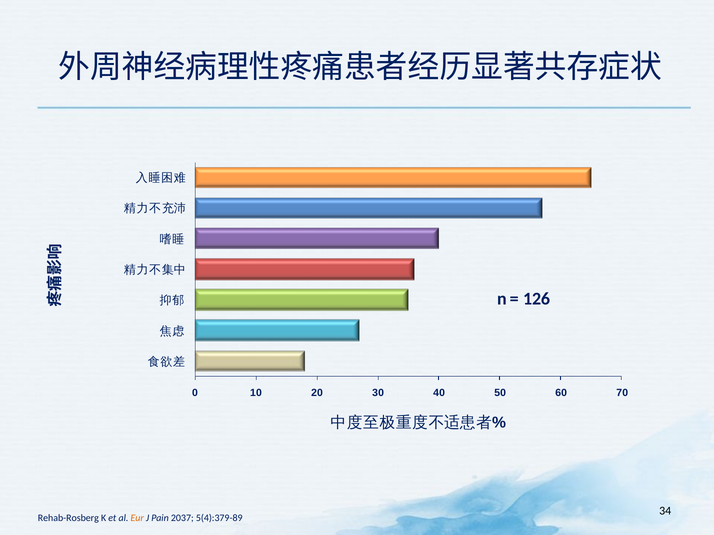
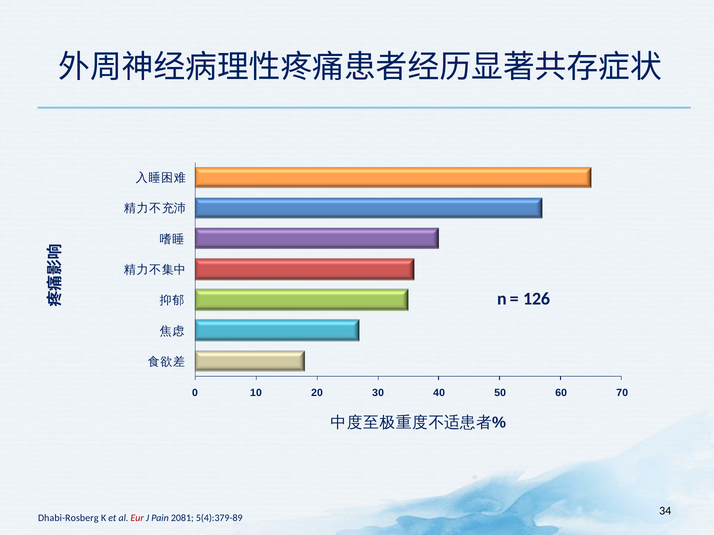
Rehab-Rosberg: Rehab-Rosberg -> Dhabi-Rosberg (68, 519)
Eur colour: orange -> red (137, 519)
2037: 2037 -> 2081 (182, 519)
